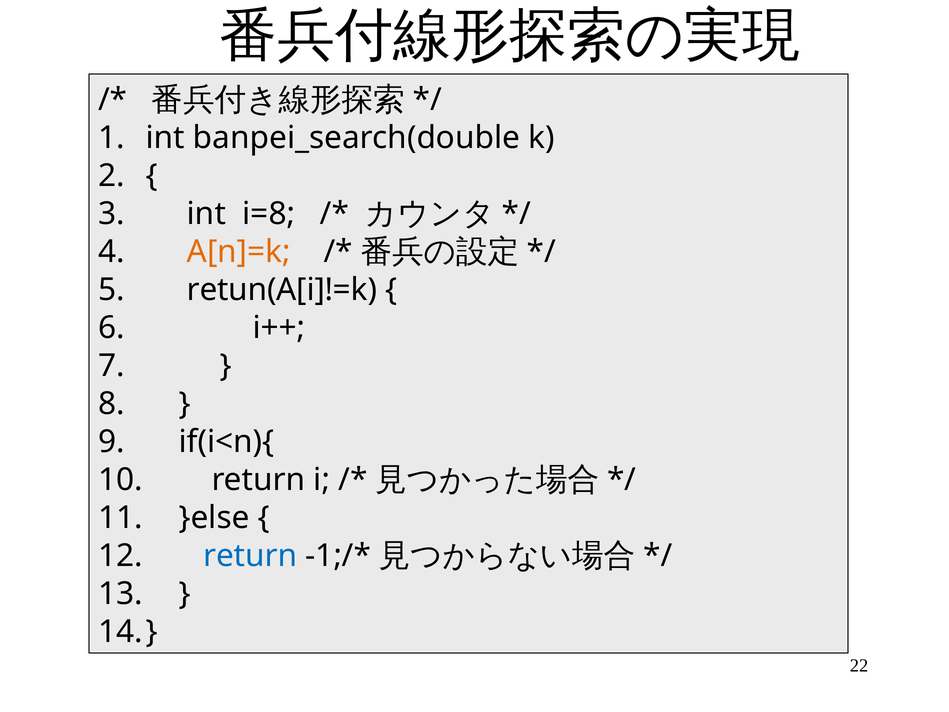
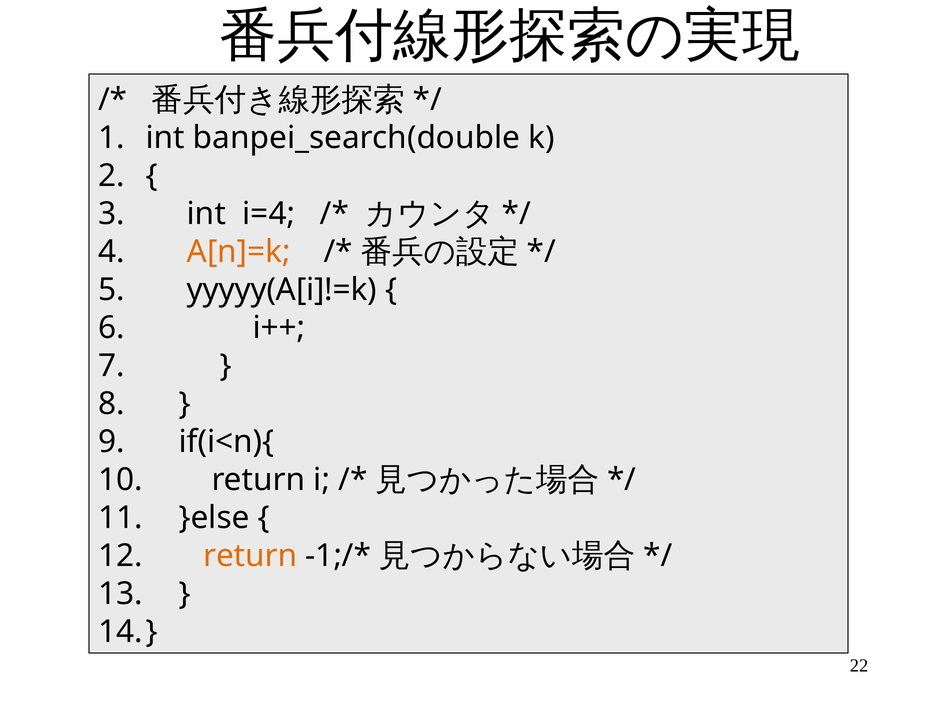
i=8: i=8 -> i=4 (269, 214)
retun(A[i]!=k: retun(A[i]!=k -> yyyyy(A[i]!=k (282, 290)
return colour: blue -> orange (250, 555)
